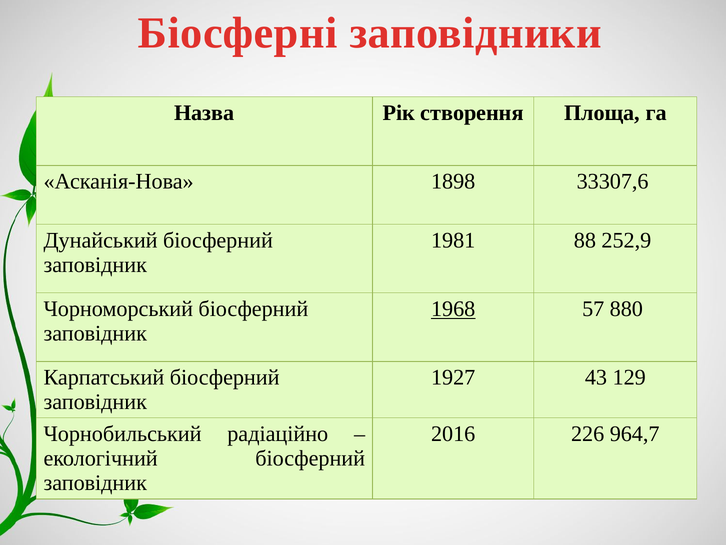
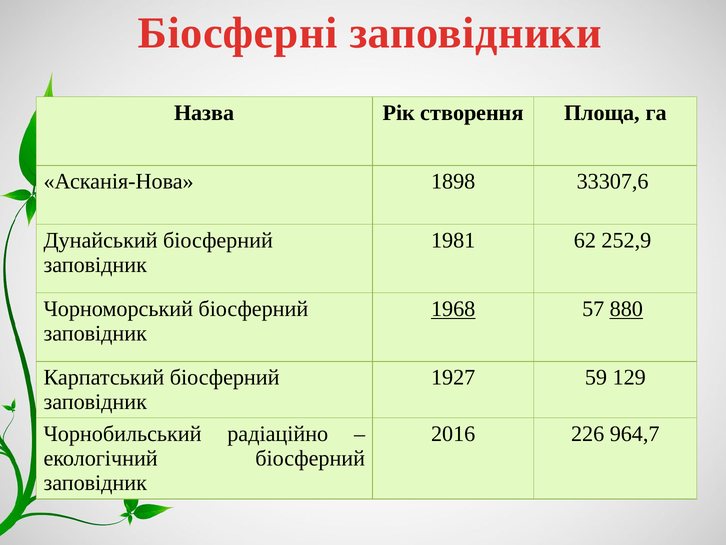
88: 88 -> 62 (585, 240)
880 underline: none -> present (626, 309)
43: 43 -> 59 (596, 377)
